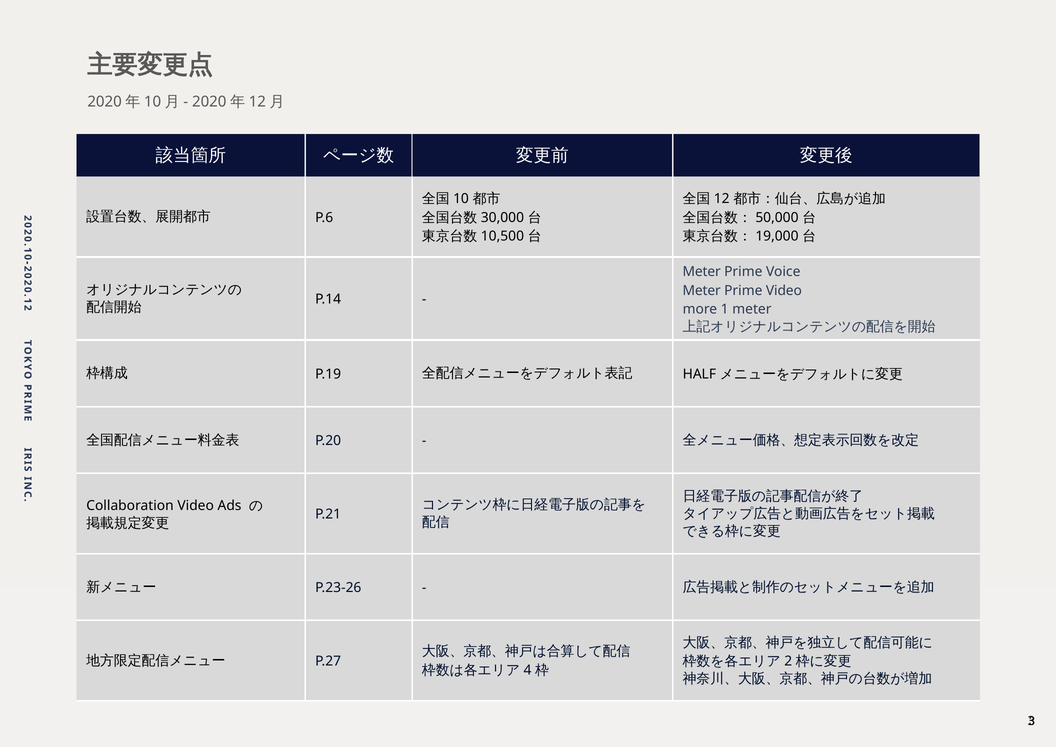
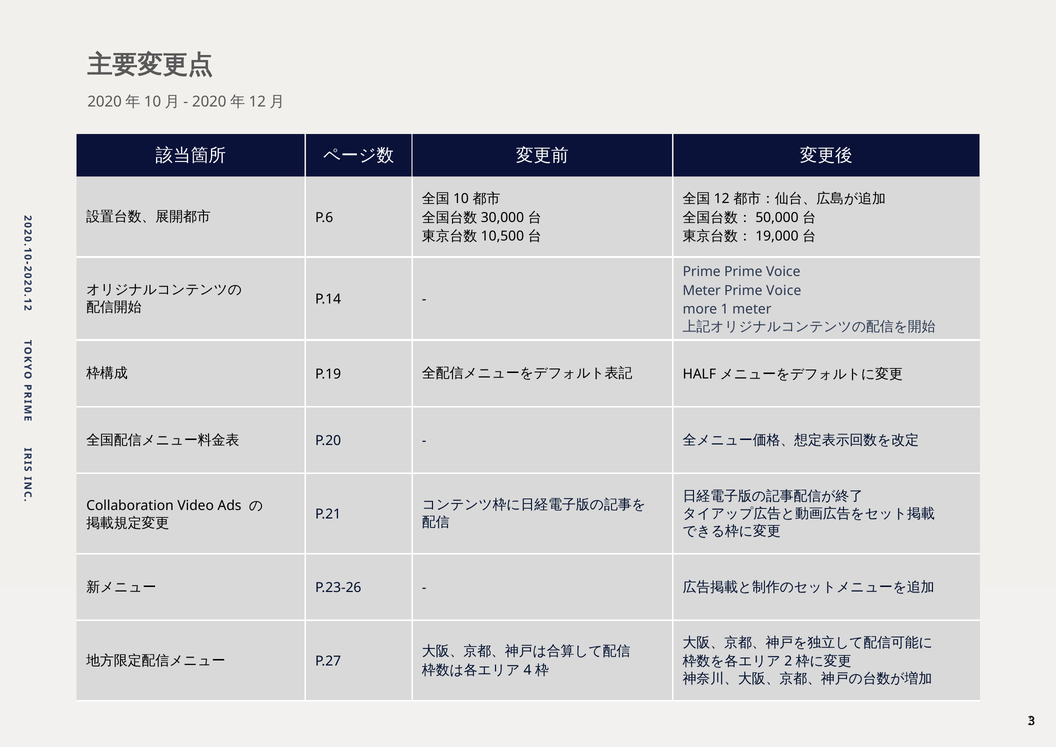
Meter: Meter -> Prime (702, 272)
Video: Video -> Voice (784, 290)
